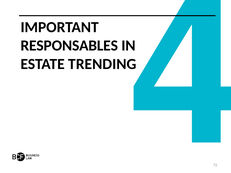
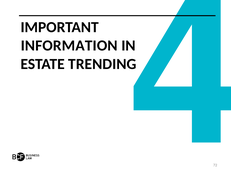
RESPONSABLES: RESPONSABLES -> INFORMATION (69, 46)
